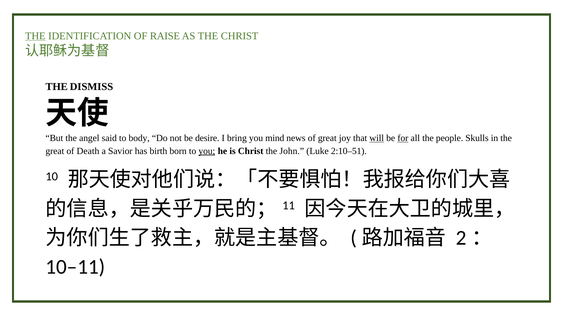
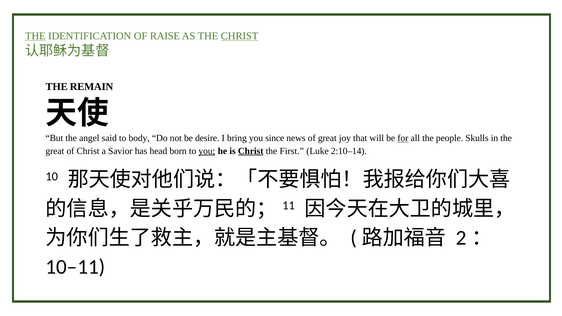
CHRIST underline: none -> present (240, 36)
DISMISS: DISMISS -> REMAIN (92, 87)
mind: mind -> since (275, 138)
will underline: present -> none (377, 138)
of Death: Death -> Christ (88, 151)
birth: birth -> head (158, 151)
Christ underline: none -> present (251, 151)
John: John -> First (292, 151)
2:10–51: 2:10–51 -> 2:10–14 (349, 151)
